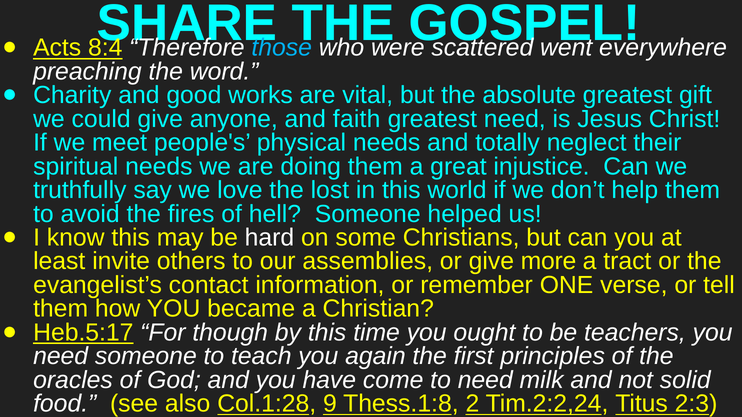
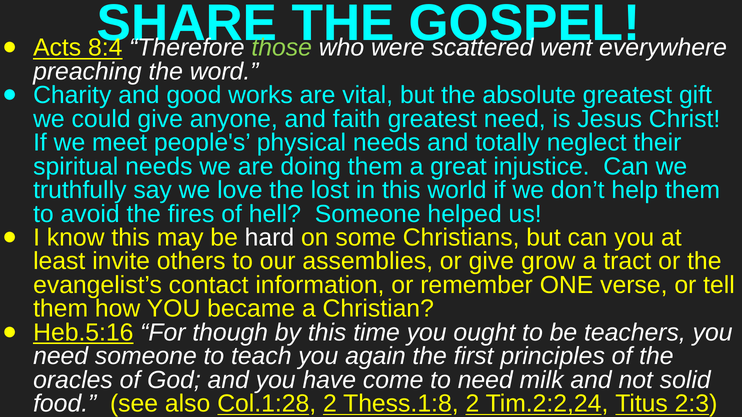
those colour: light blue -> light green (282, 48)
more: more -> grow (548, 262)
Heb.5:17: Heb.5:17 -> Heb.5:16 (83, 333)
Col.1:28 9: 9 -> 2 (330, 404)
